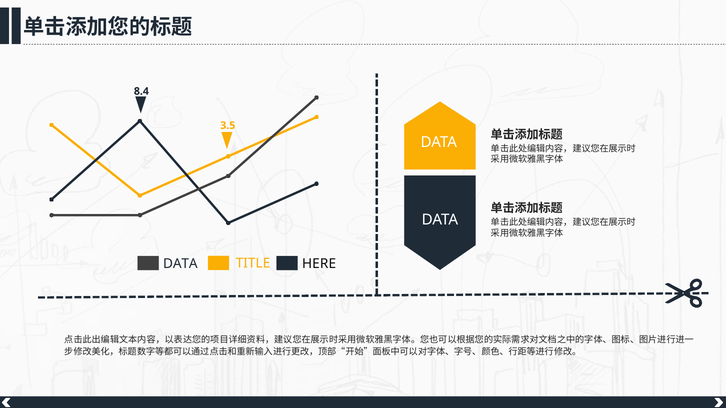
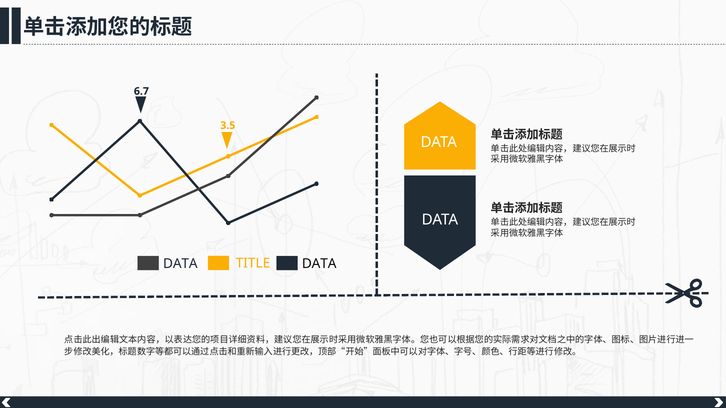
8.4: 8.4 -> 6.7 (141, 91)
TITLE HERE: HERE -> DATA (319, 264)
